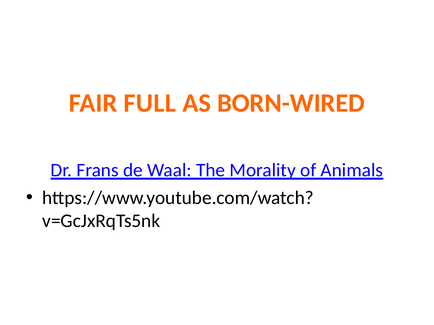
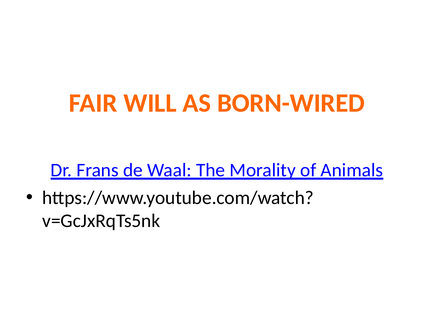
FULL: FULL -> WILL (150, 103)
